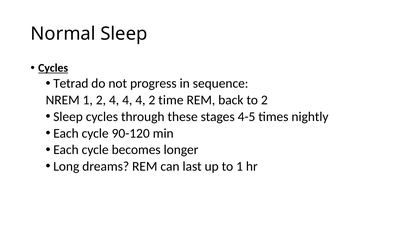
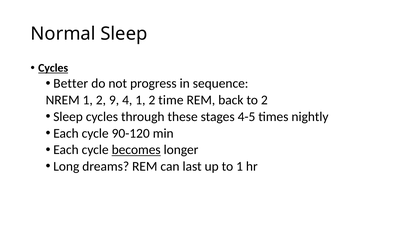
Tetrad: Tetrad -> Better (71, 84)
2 4: 4 -> 9 (114, 100)
4: 4 -> 1 (140, 100)
becomes underline: none -> present (136, 150)
